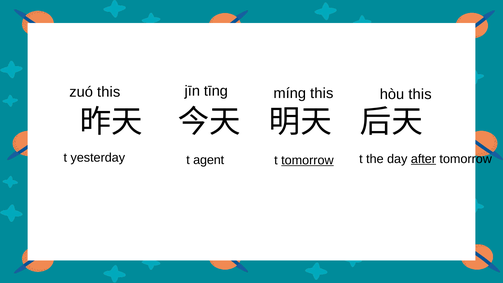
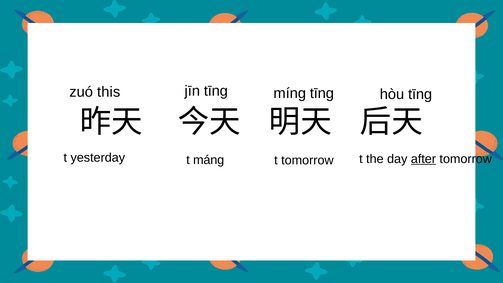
míng this: this -> tīng (322, 93)
hòu this: this -> tīng (420, 94)
agent: agent -> máng (209, 160)
tomorrow underline: present -> none (307, 160)
